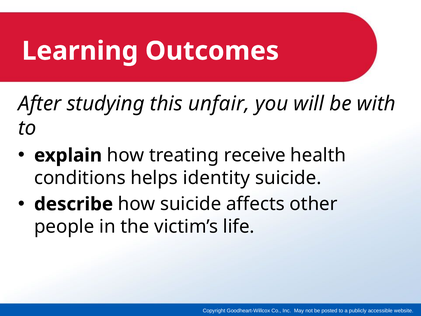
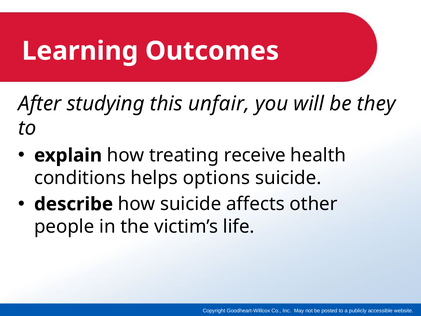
with: with -> they (376, 104)
identity: identity -> options (216, 178)
